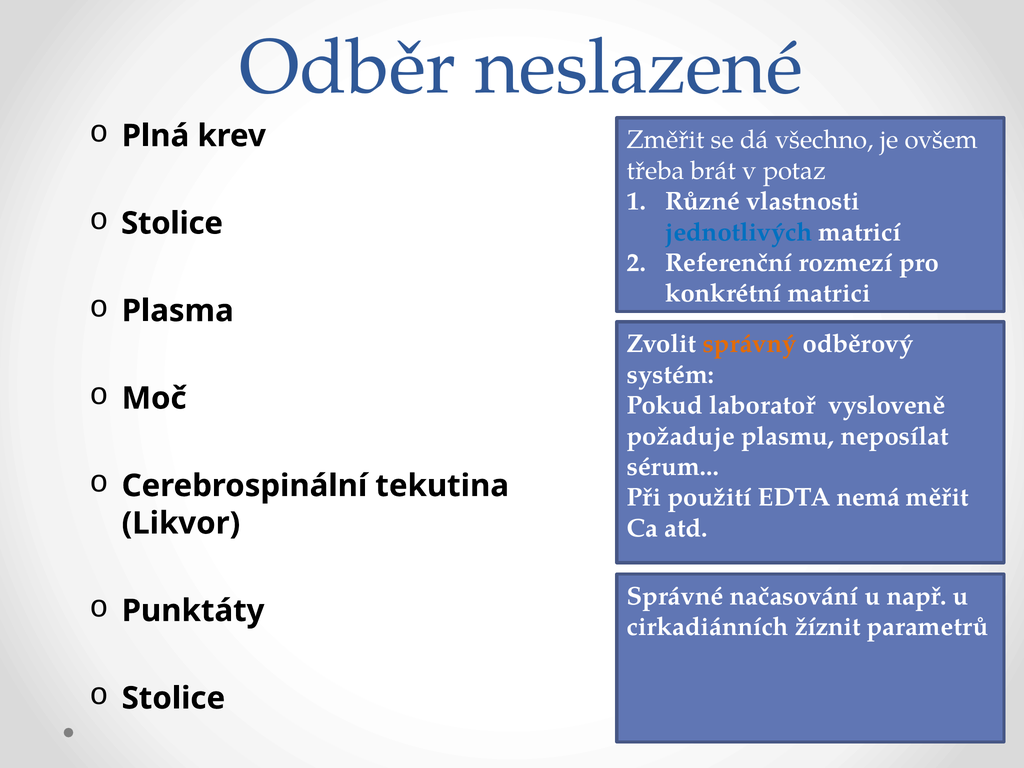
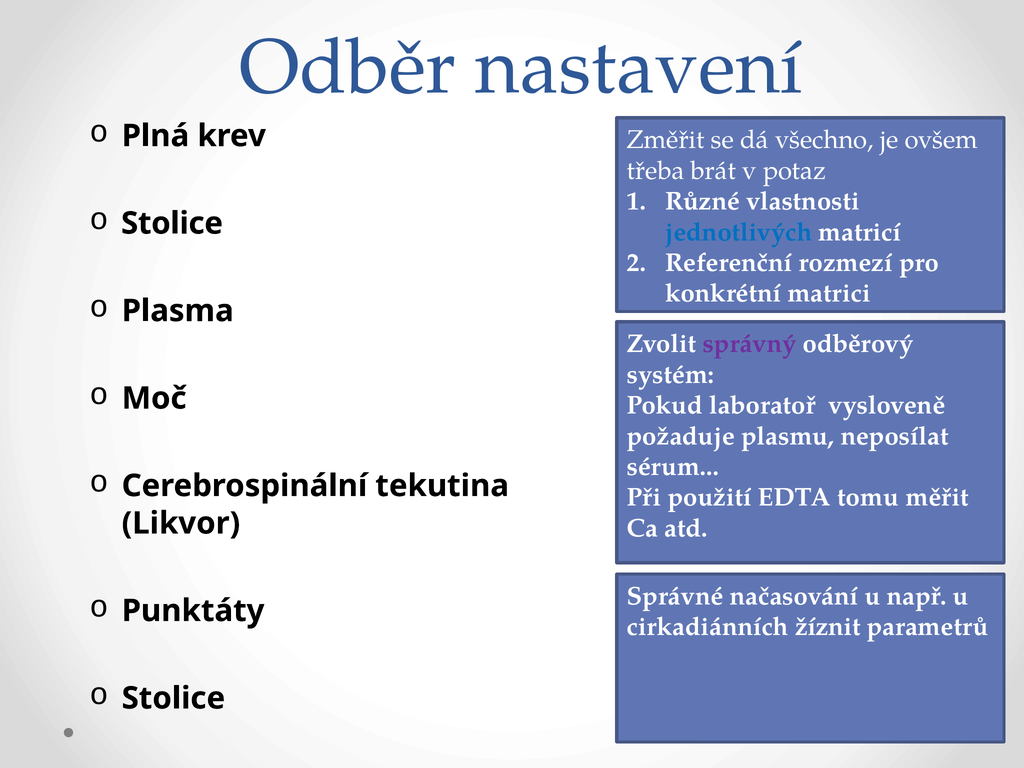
neslazené: neslazené -> nastavení (639, 68)
správný colour: orange -> purple (750, 344)
nemá: nemá -> tomu (868, 498)
